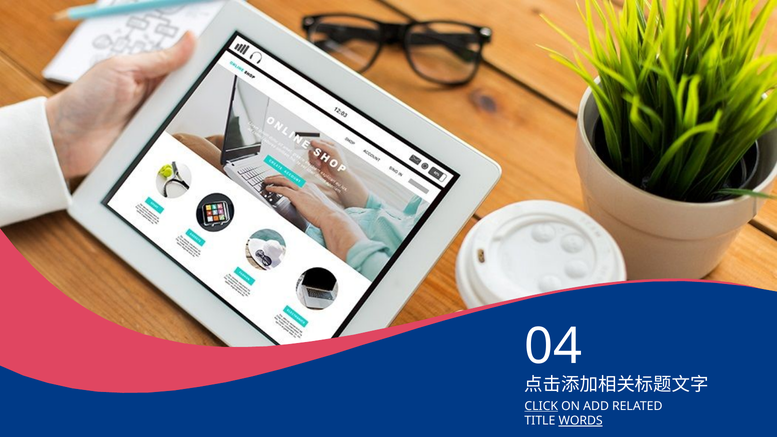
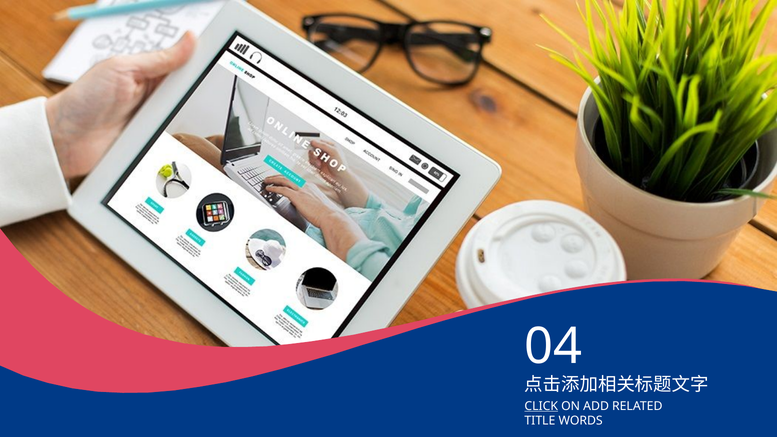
WORDS underline: present -> none (581, 421)
